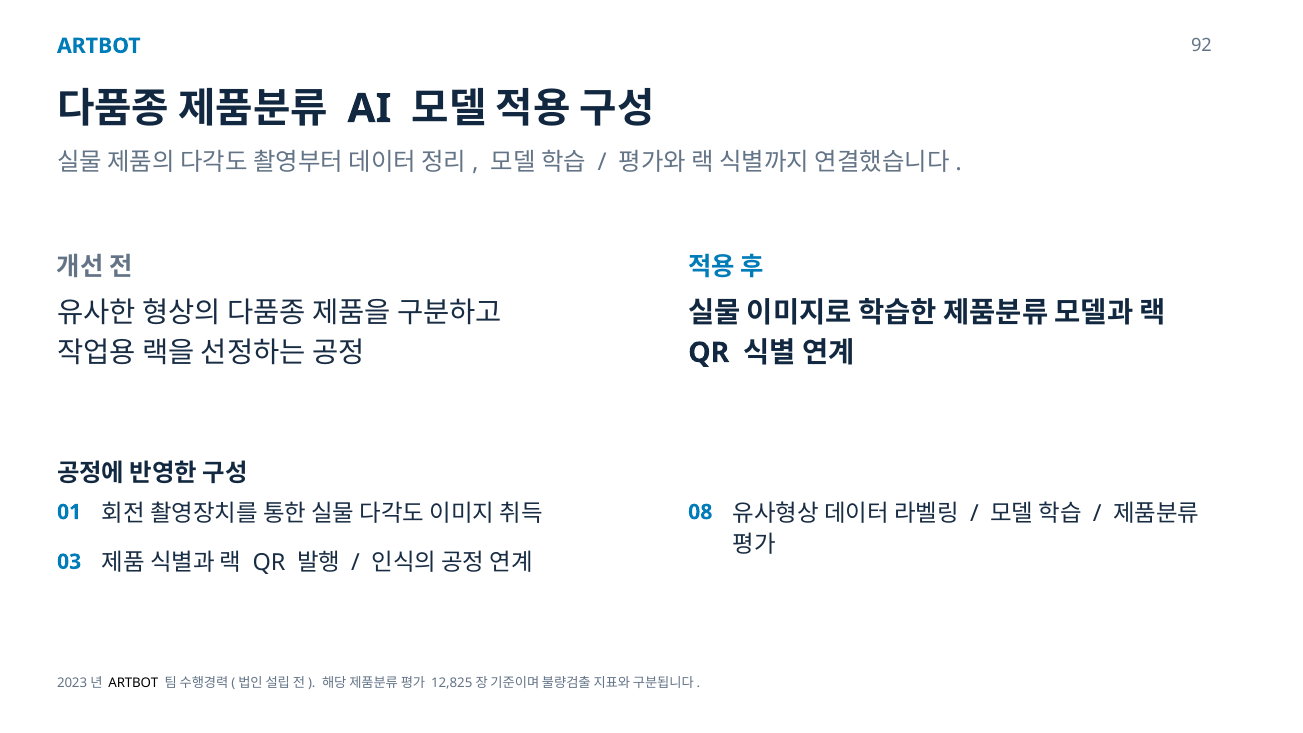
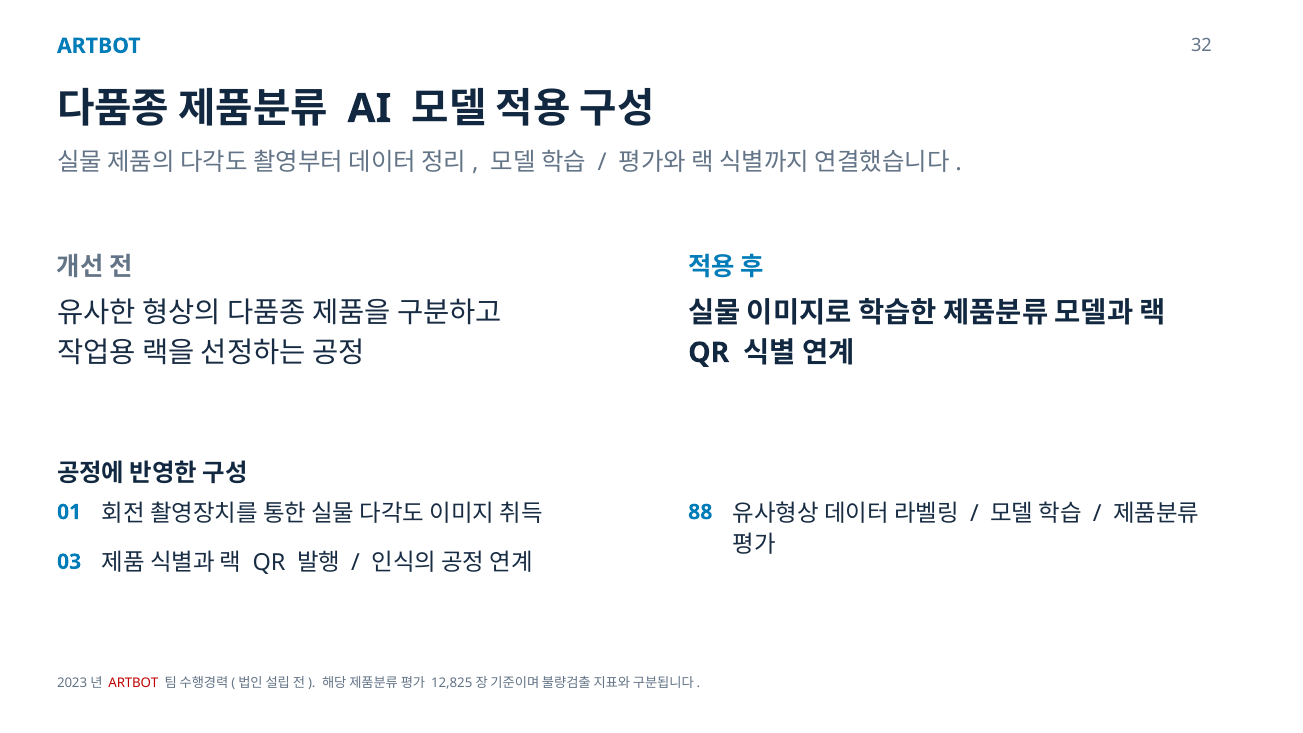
92: 92 -> 32 (1201, 46)
08: 08 -> 88 (700, 512)
ARTBOT colour: black -> red (133, 683)
